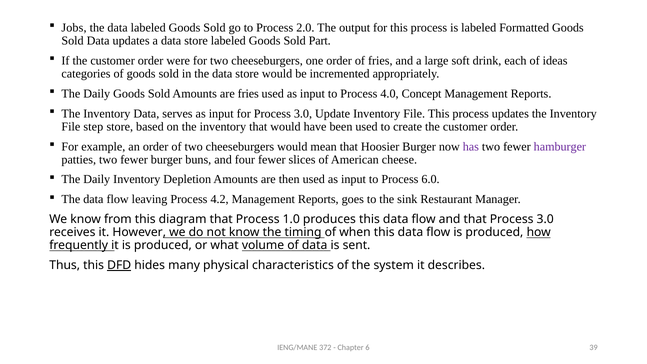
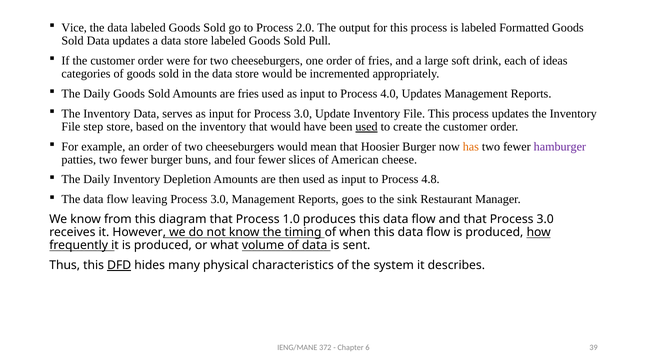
Jobs: Jobs -> Vice (74, 28)
Part: Part -> Pull (320, 41)
4.0 Concept: Concept -> Updates (422, 94)
used underline: none -> present (367, 127)
has colour: purple -> orange (471, 146)
6.0: 6.0 -> 4.8 (431, 179)
leaving Process 4.2: 4.2 -> 3.0 (220, 199)
